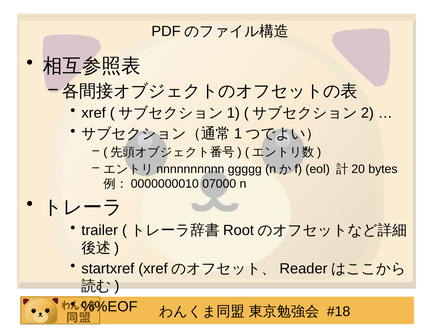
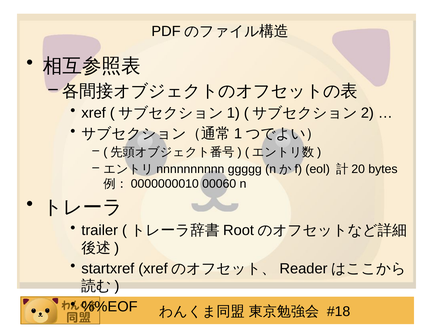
07000: 07000 -> 00060 (219, 184)
